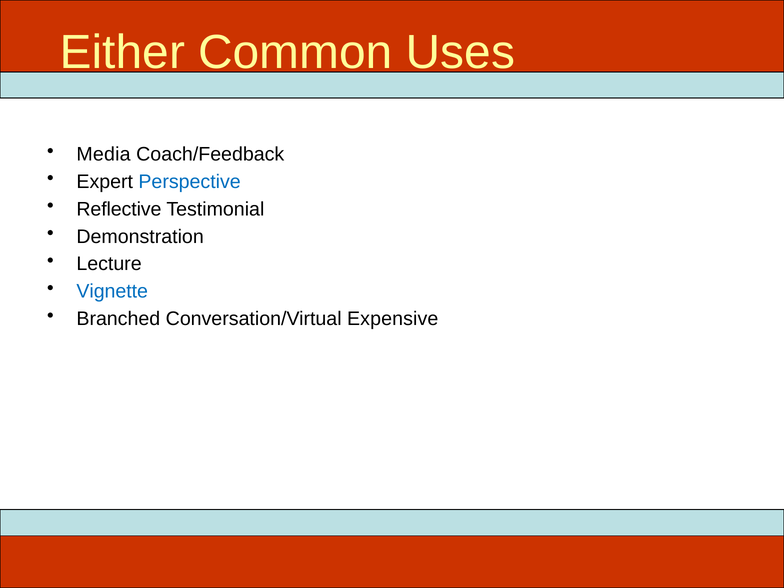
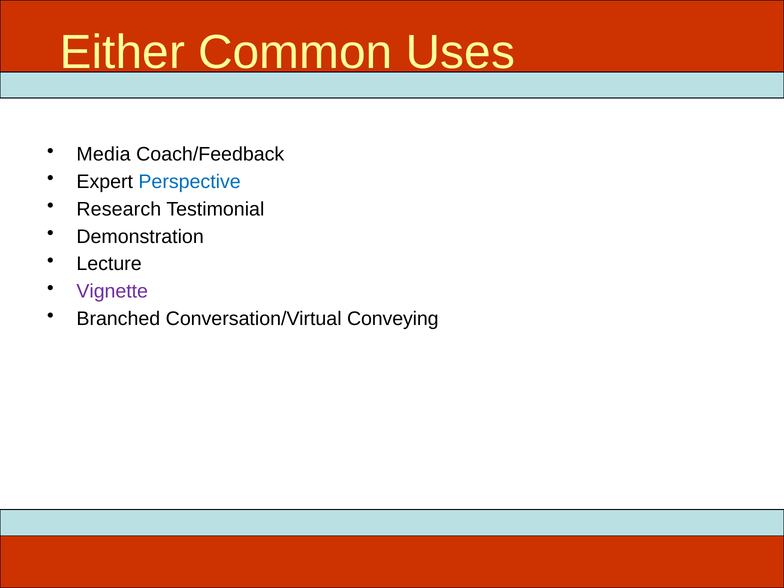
Reflective: Reflective -> Research (119, 209)
Vignette colour: blue -> purple (112, 291)
Expensive: Expensive -> Conveying (393, 319)
